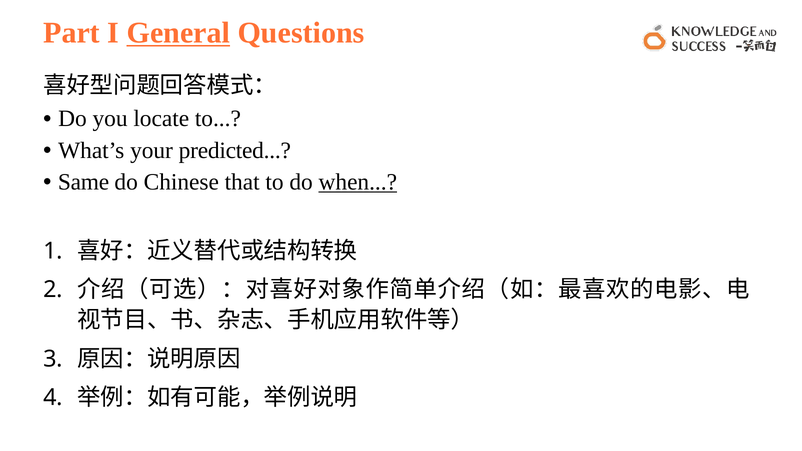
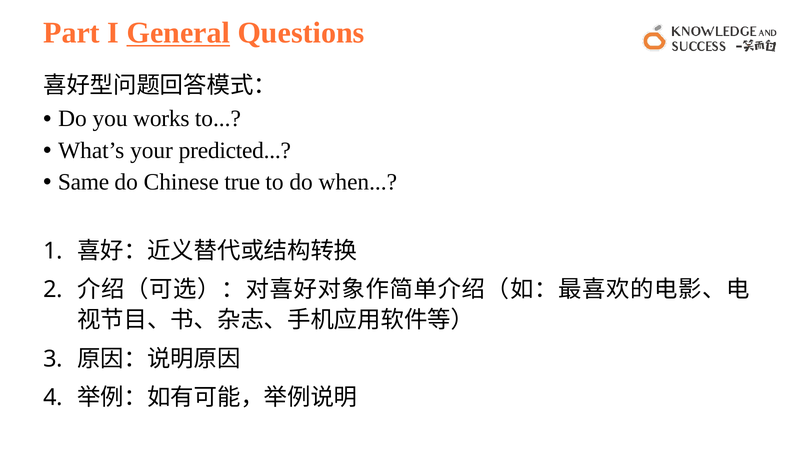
locate: locate -> works (161, 119)
that: that -> true (242, 182)
when underline: present -> none (358, 182)
